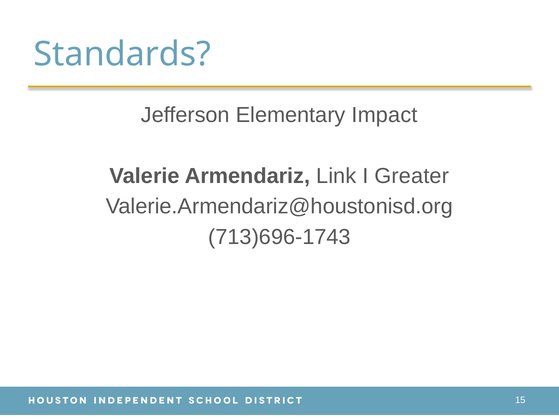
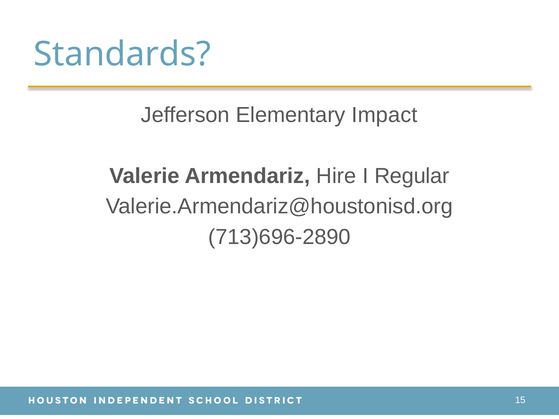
Link: Link -> Hire (336, 176)
Greater: Greater -> Regular (412, 176)
713)696-1743: 713)696-1743 -> 713)696-2890 (279, 237)
